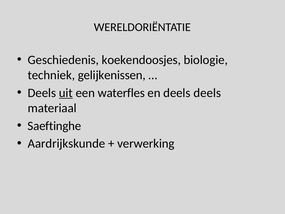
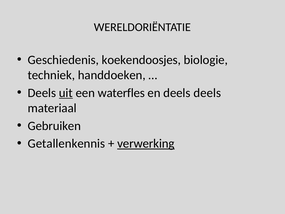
gelijkenissen: gelijkenissen -> handdoeken (112, 75)
Saeftinghe: Saeftinghe -> Gebruiken (54, 126)
Aardrijkskunde: Aardrijkskunde -> Getallenkennis (66, 143)
verwerking underline: none -> present (146, 143)
